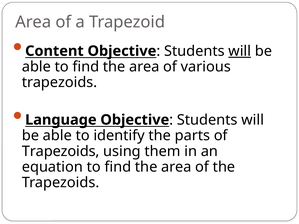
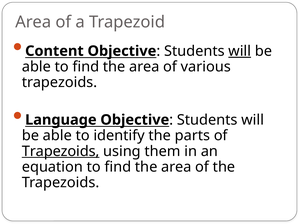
Trapezoids underline: none -> present (61, 151)
